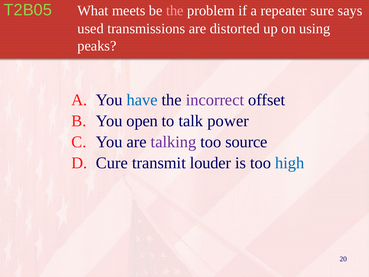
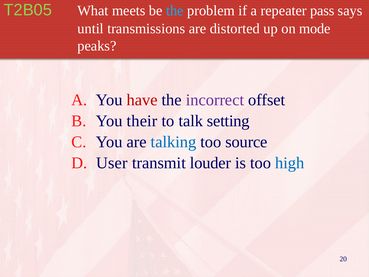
the colour: pink -> light blue (175, 11)
sure: sure -> pass (322, 11)
used: used -> until (91, 29)
using: using -> mode (315, 29)
have colour: blue -> red (142, 100)
open: open -> their (142, 121)
power: power -> setting (228, 121)
talking colour: purple -> blue (174, 142)
Cure: Cure -> User (112, 163)
